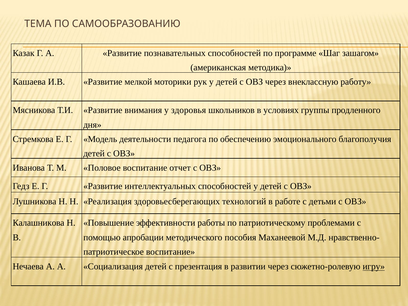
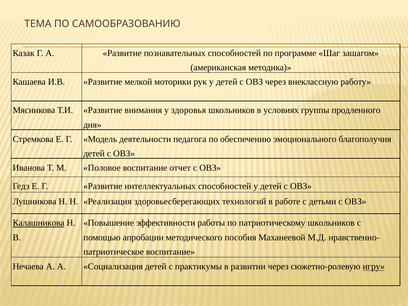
Калашникова underline: none -> present (39, 223)
патриотическому проблемами: проблемами -> школьников (331, 223)
презентация: презентация -> практикумы (199, 267)
